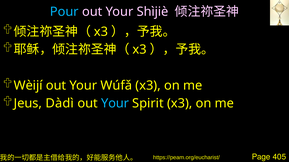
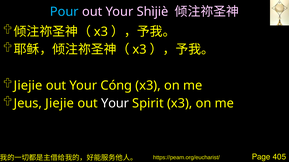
Wèijí: Wèijí -> Jiejie (28, 86)
Wúfǎ: Wúfǎ -> Cóng (116, 86)
Jeus Dàdì: Dàdì -> Jiejie (60, 104)
Your colour: light blue -> white (115, 104)
